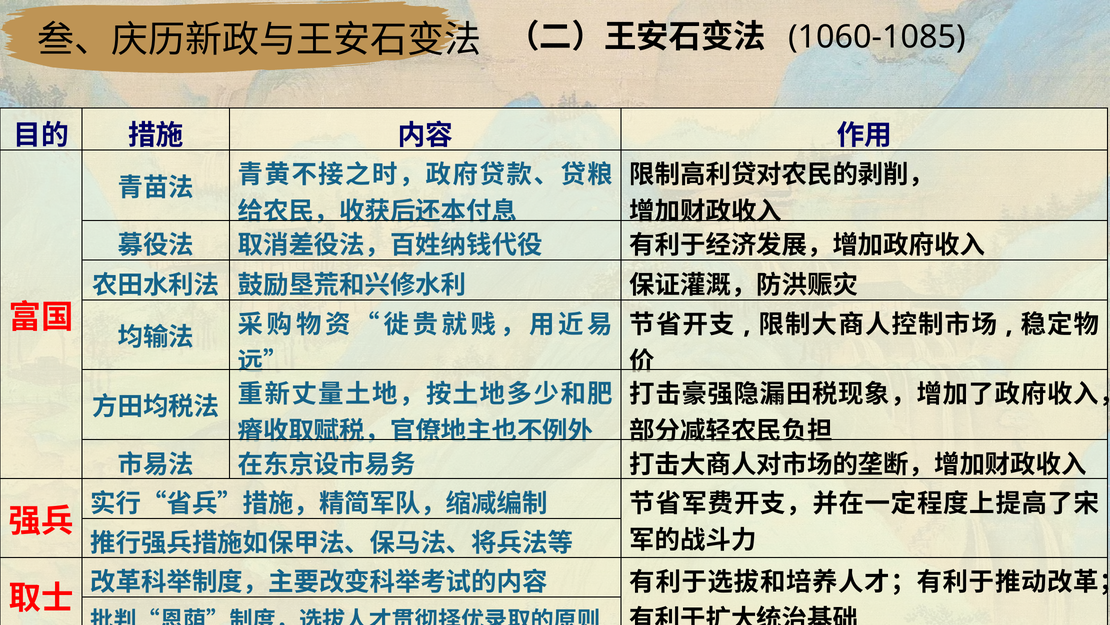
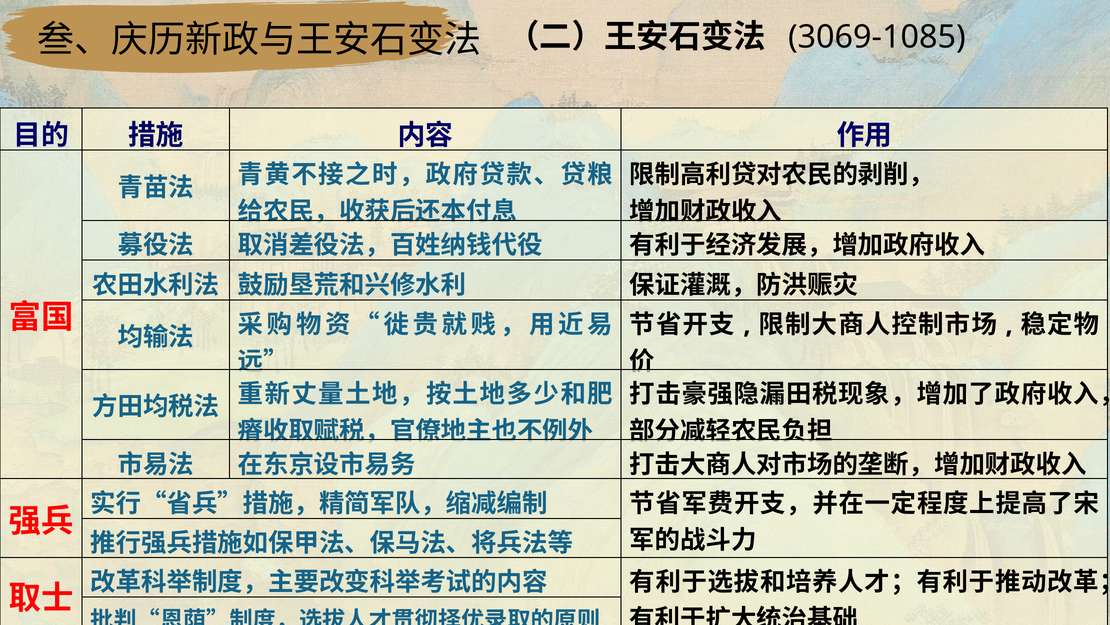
1060-1085: 1060-1085 -> 3069-1085 (877, 37)
